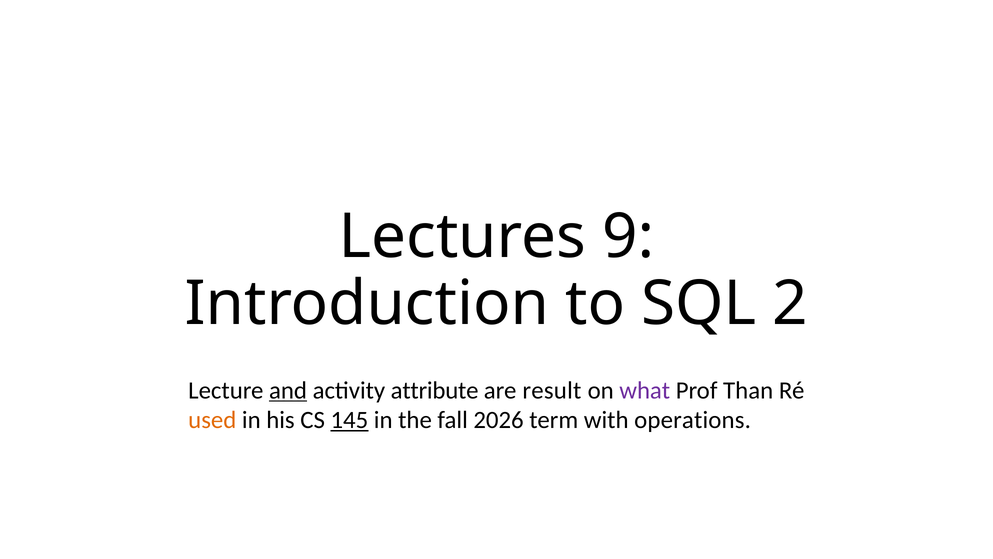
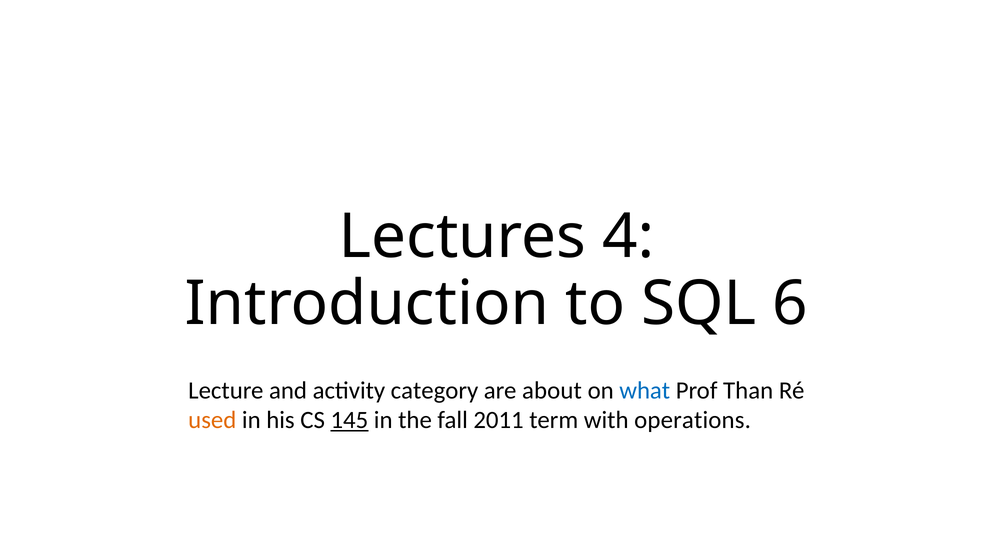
9: 9 -> 4 (628, 236)
2: 2 -> 6 (790, 303)
and underline: present -> none (288, 390)
attribute: attribute -> category (435, 390)
result: result -> about (552, 390)
what colour: purple -> blue (645, 390)
2026: 2026 -> 2011 (499, 420)
